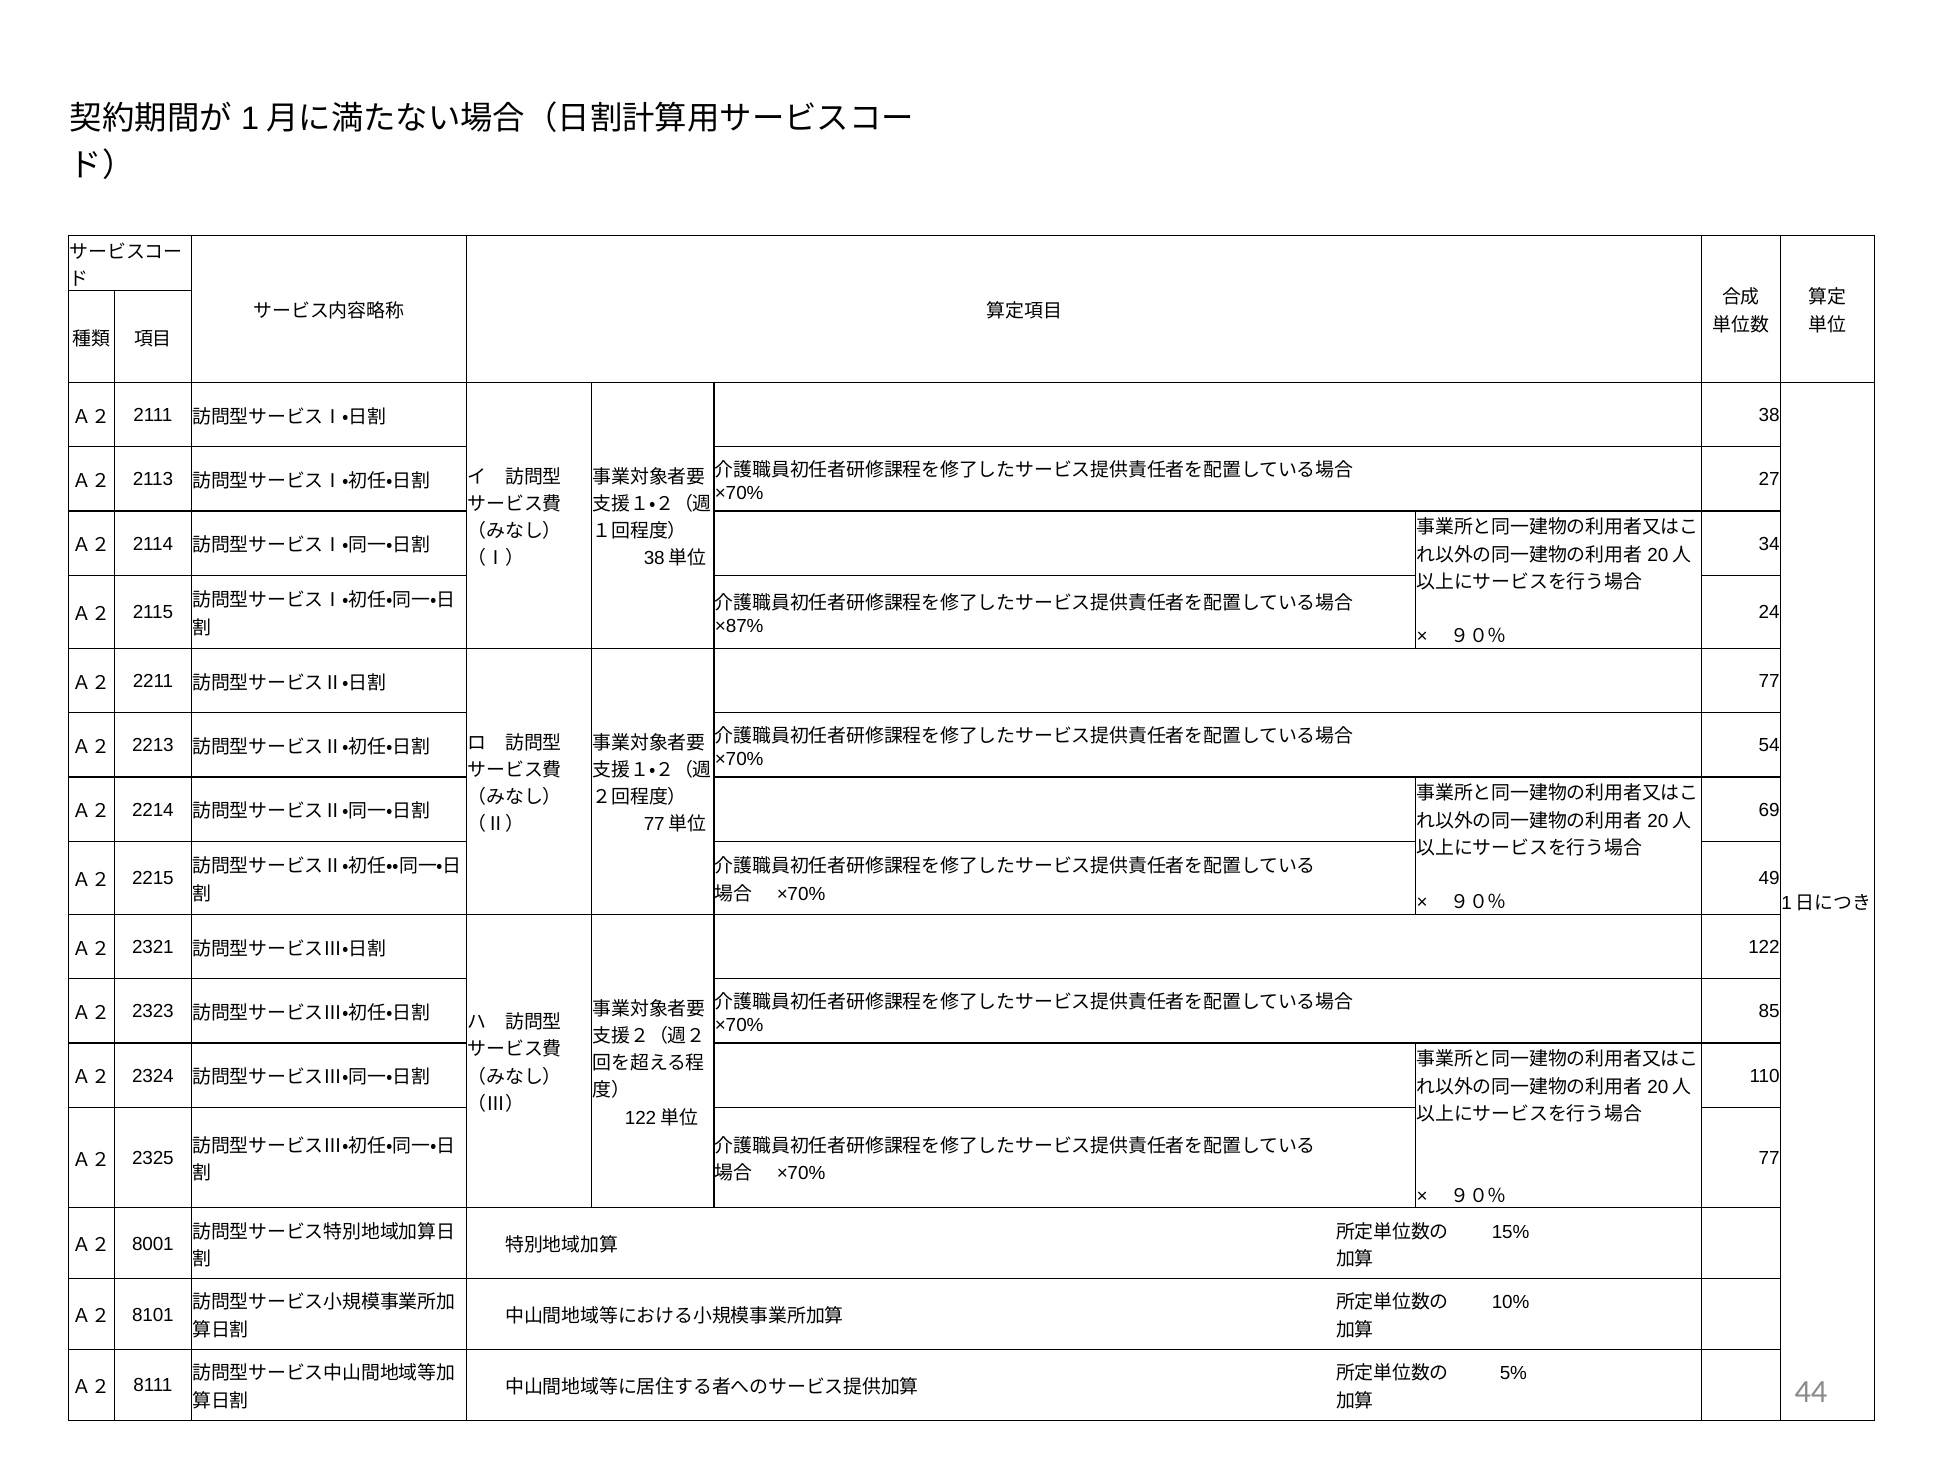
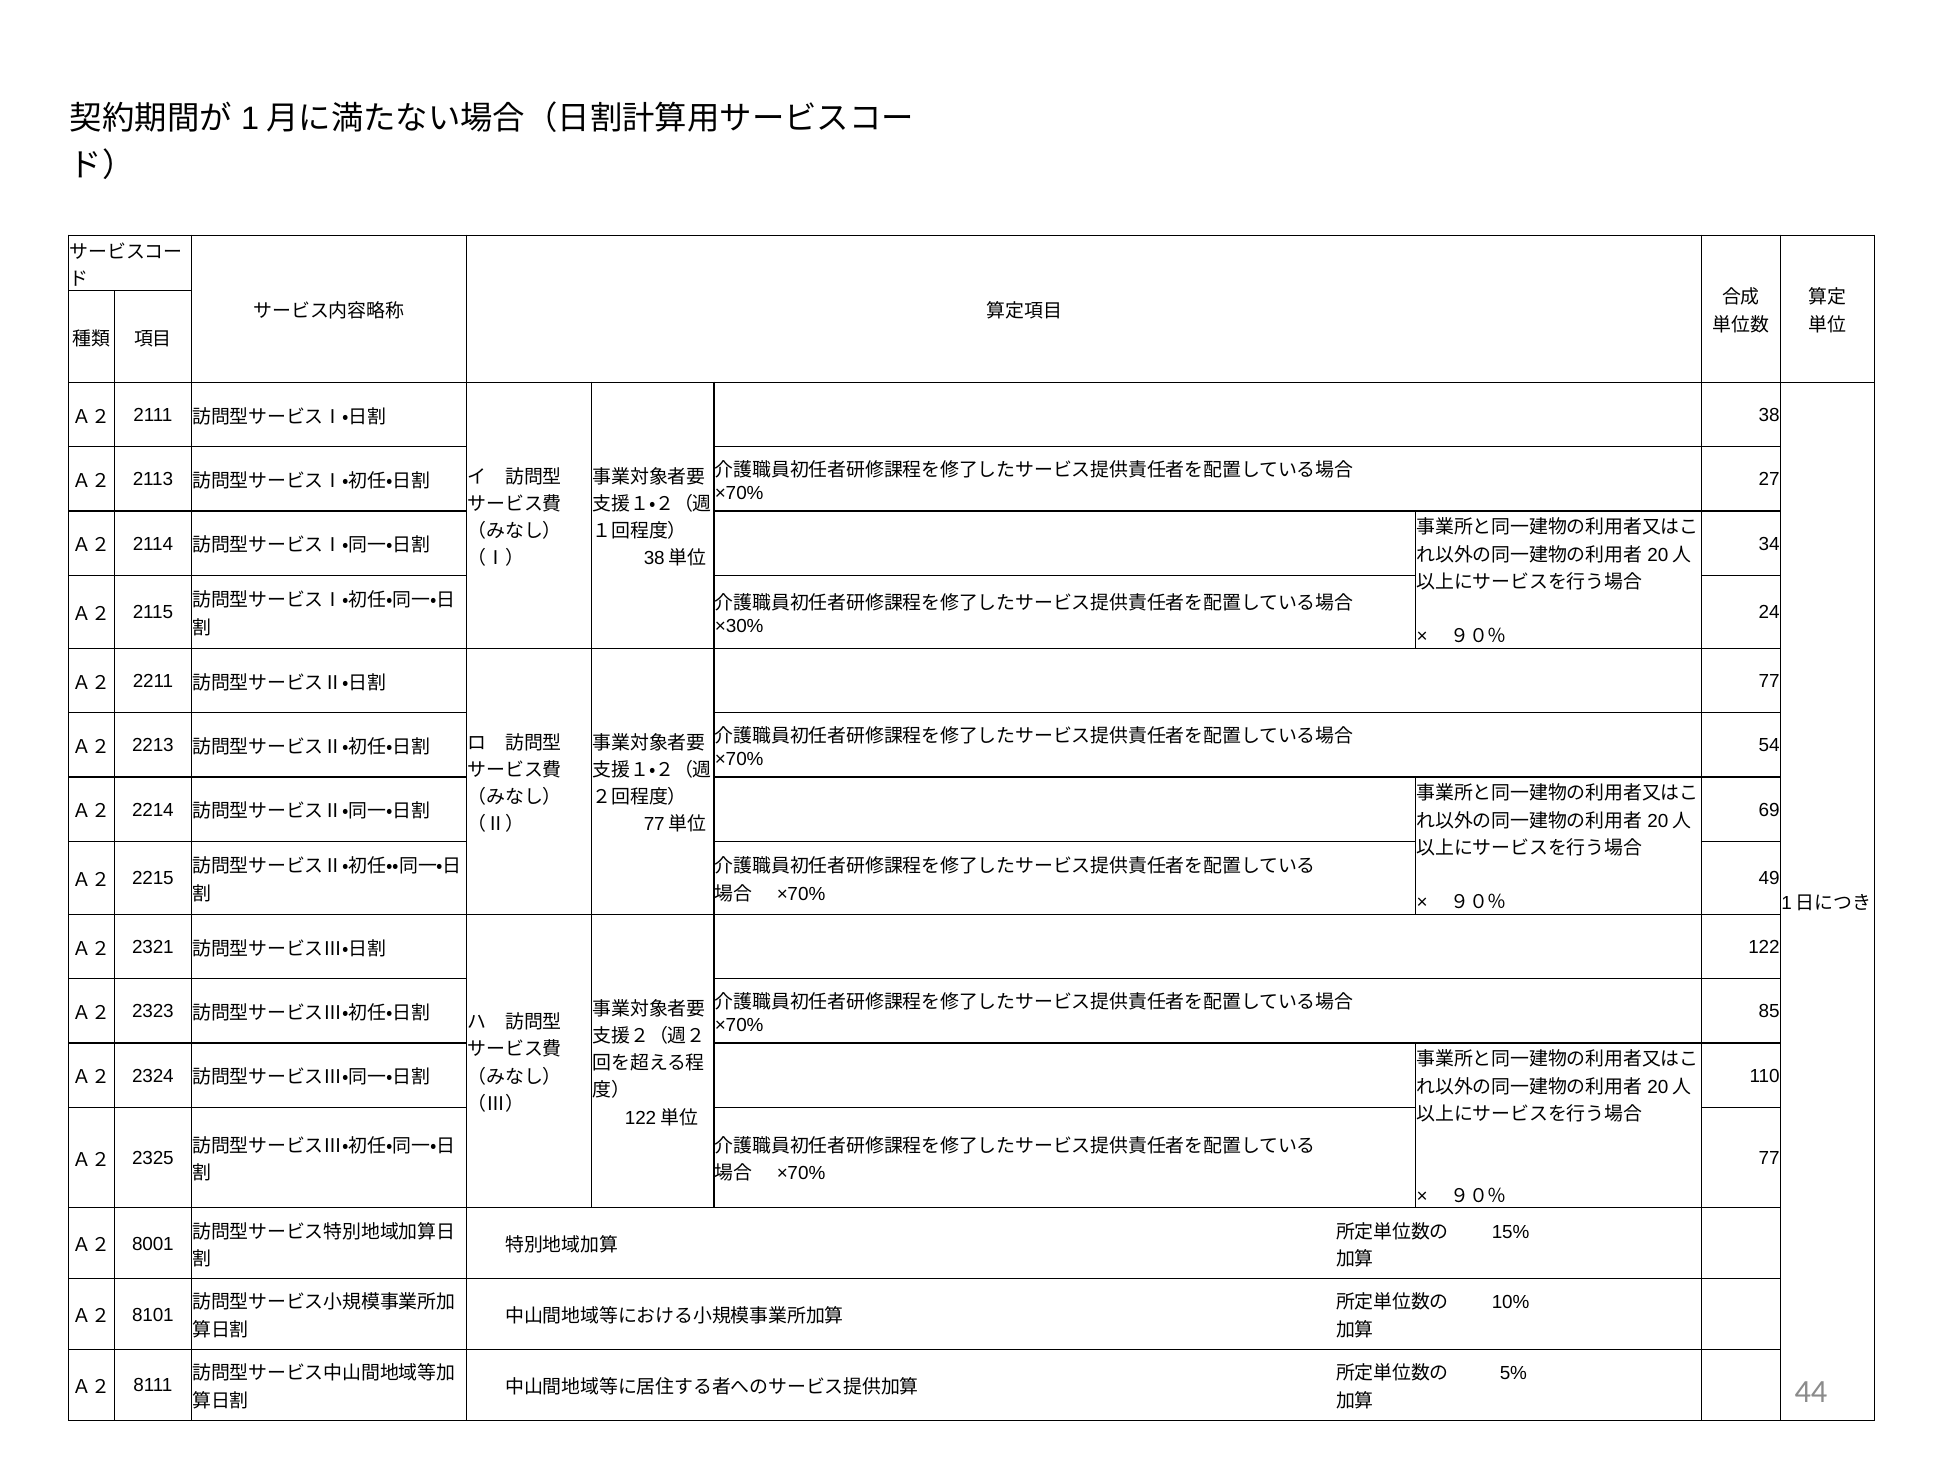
×87%: ×87% -> ×30% (739, 626)
